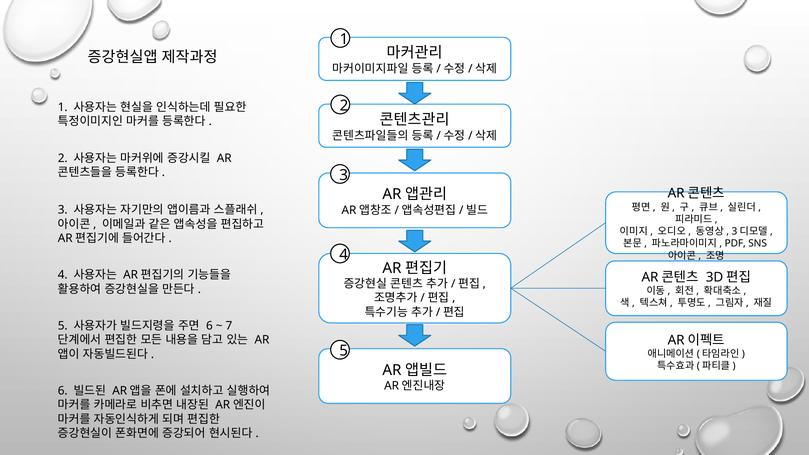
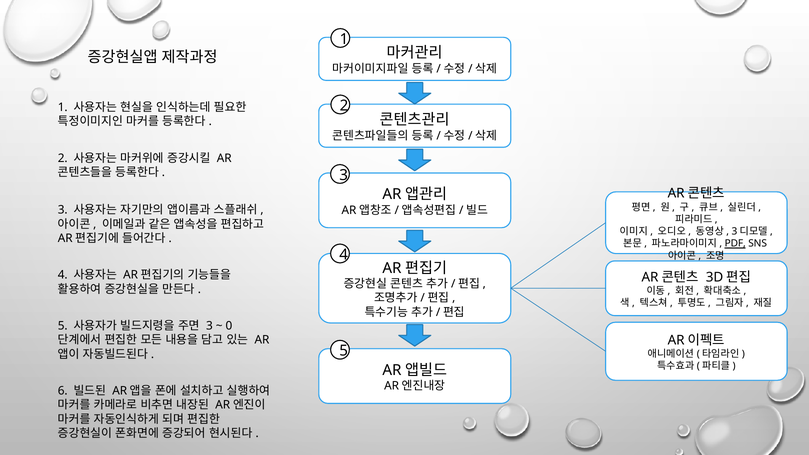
PDF underline: none -> present (735, 244)
6: 6 -> 3 (209, 326)
7: 7 -> 0 (229, 326)
